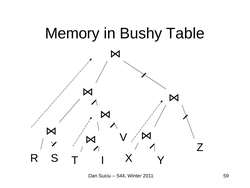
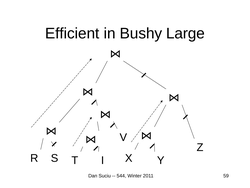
Memory: Memory -> Efficient (72, 33)
Table: Table -> Large (185, 33)
